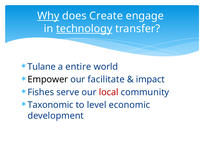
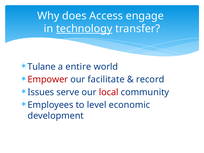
Why underline: present -> none (48, 16)
Create: Create -> Access (106, 16)
Empower colour: black -> red (48, 79)
impact: impact -> record (150, 79)
Fishes: Fishes -> Issues (41, 92)
Taxonomic: Taxonomic -> Employees (51, 105)
